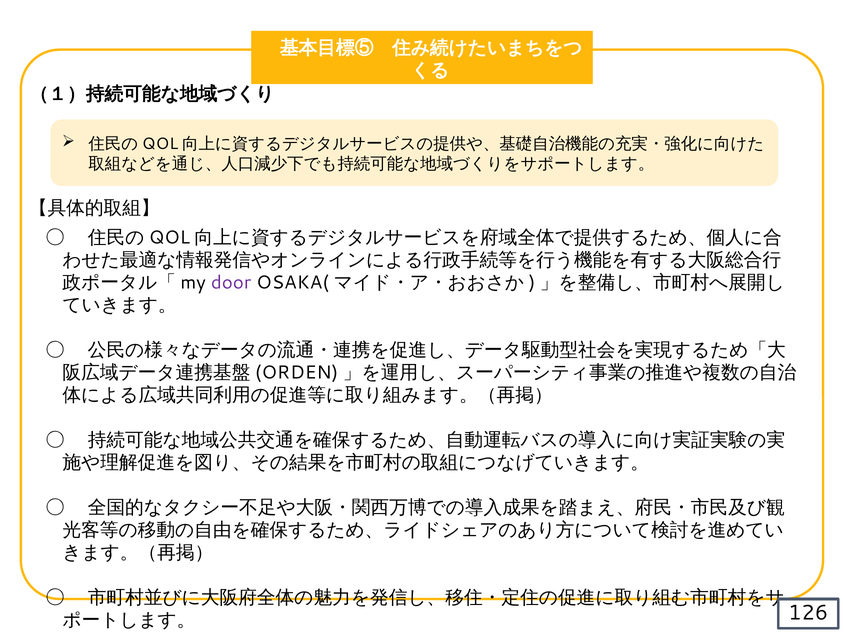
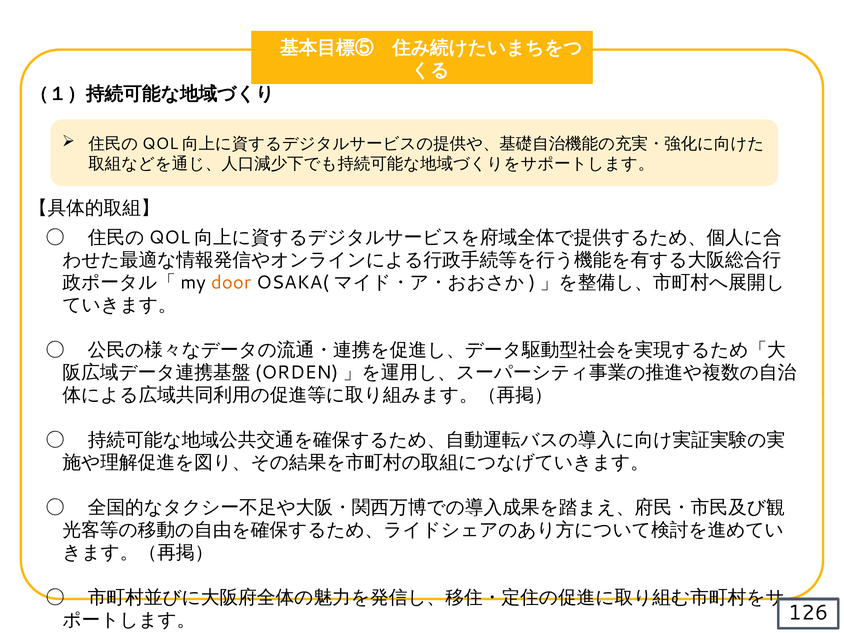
door colour: purple -> orange (231, 283)
